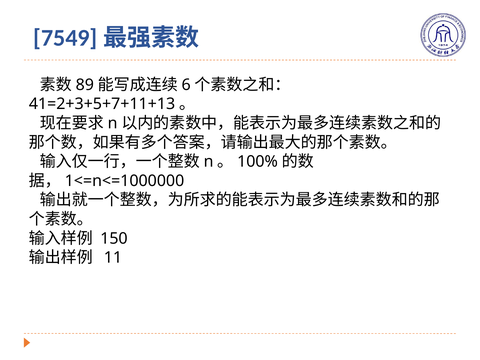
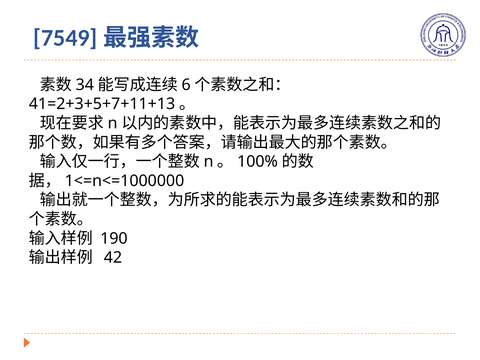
89: 89 -> 34 (85, 85)
150: 150 -> 190 (114, 238)
11: 11 -> 42 (113, 258)
